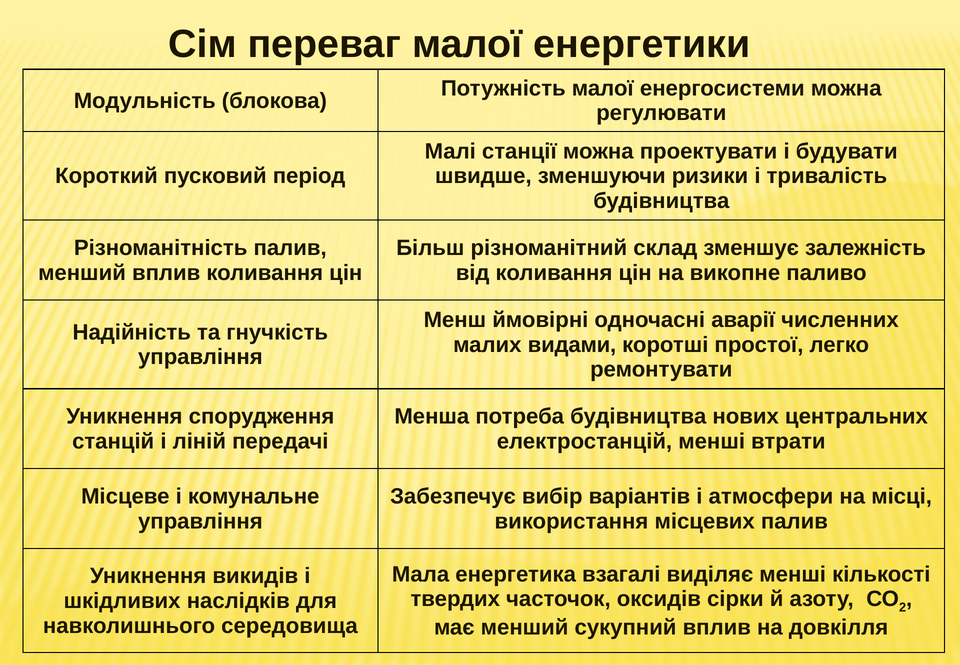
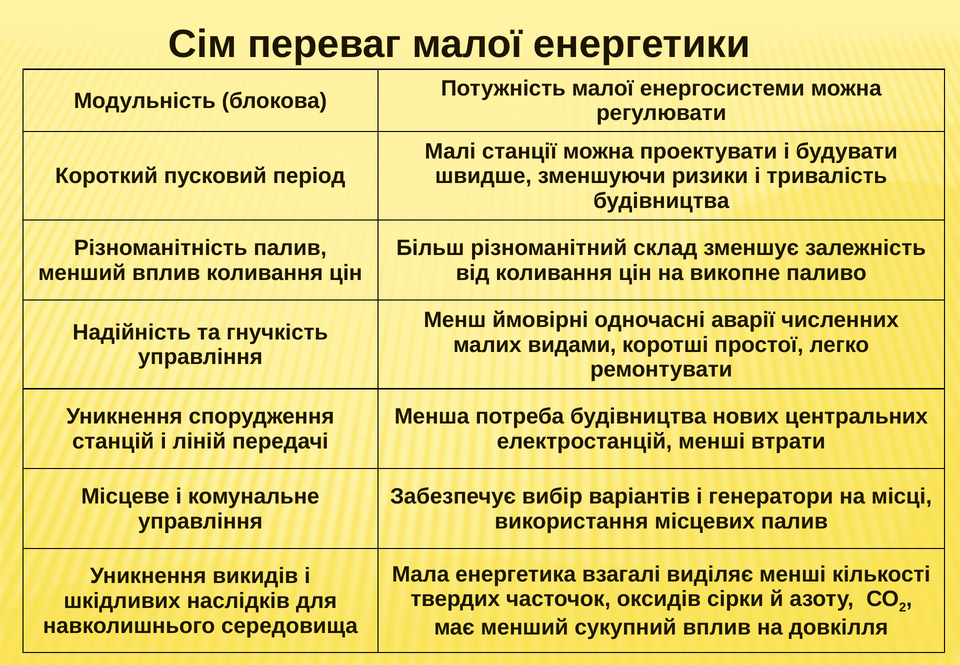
атмосфери: атмосфери -> генератори (771, 496)
